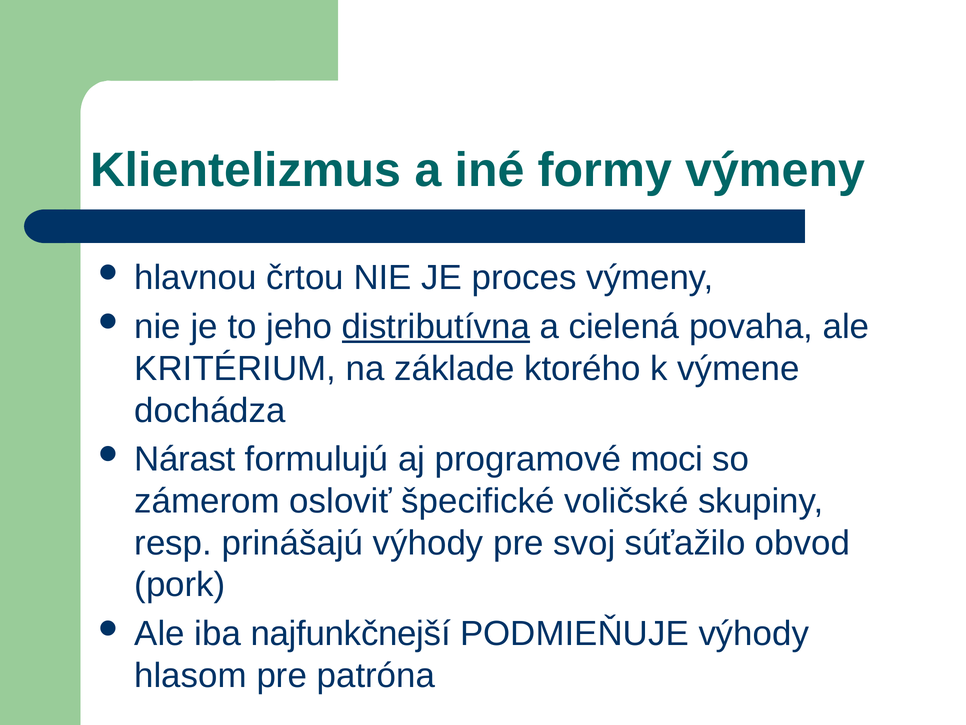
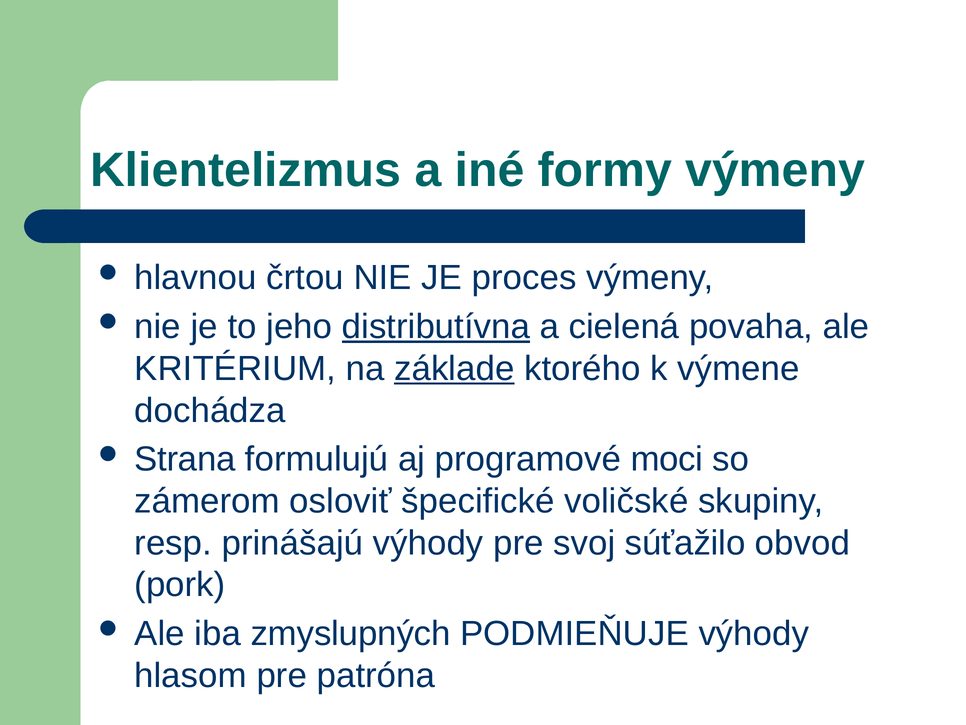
základe underline: none -> present (454, 368)
Nárast: Nárast -> Strana (185, 459)
najfunkčnejší: najfunkčnejší -> zmyslupných (351, 633)
